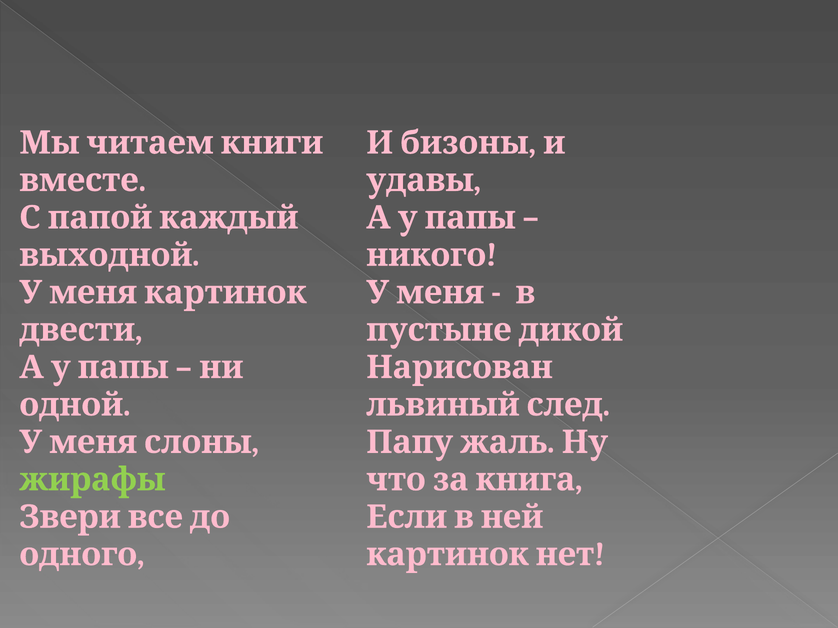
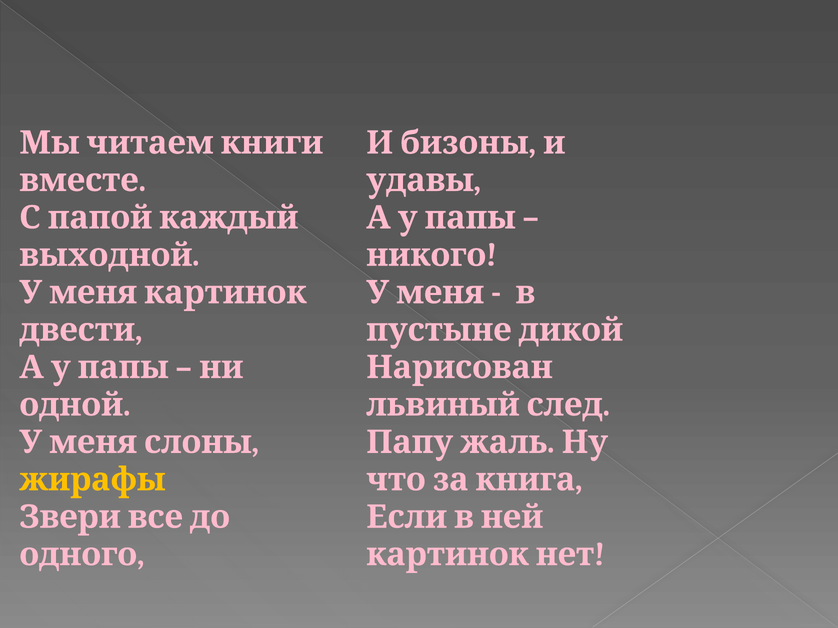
жирафы colour: light green -> yellow (92, 480)
